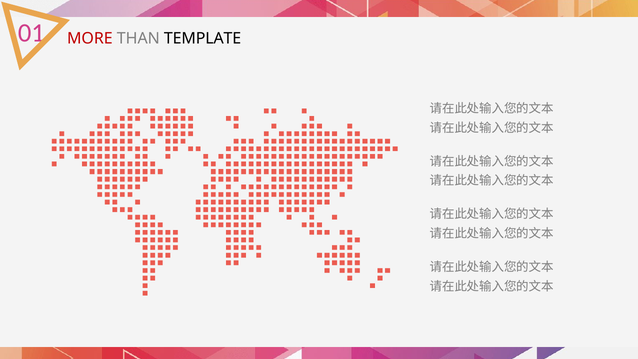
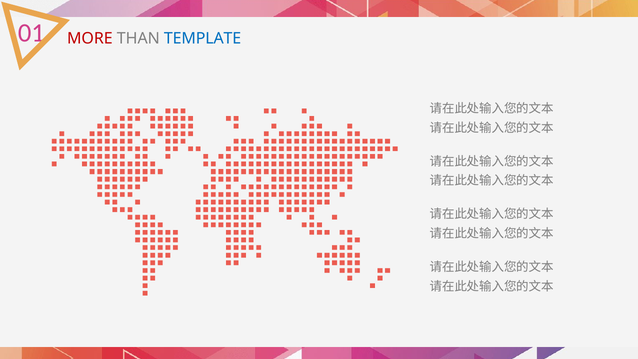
TEMPLATE colour: black -> blue (203, 38)
